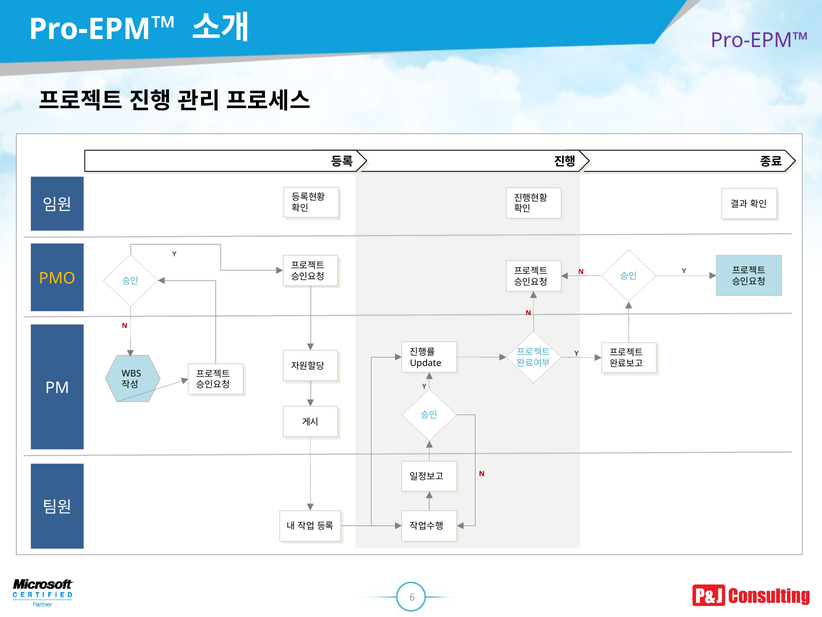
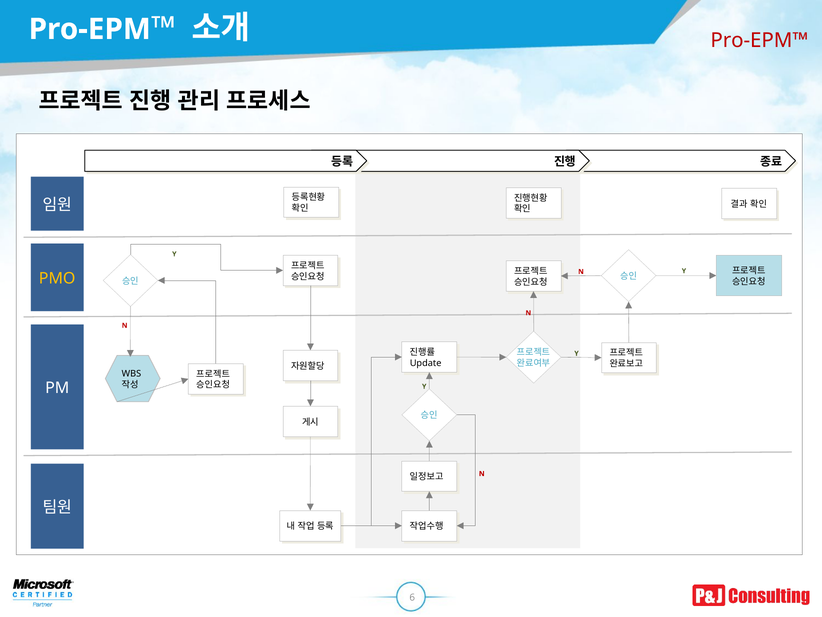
Pro-EPM™ colour: purple -> red (759, 40)
